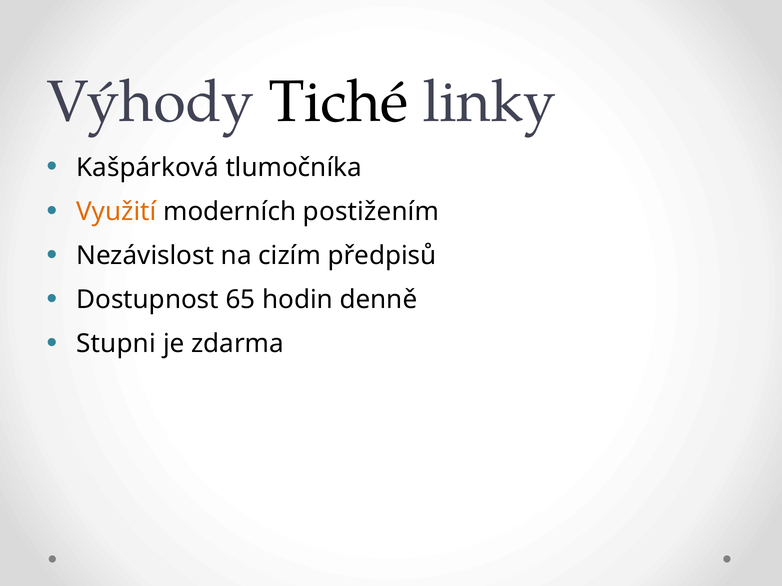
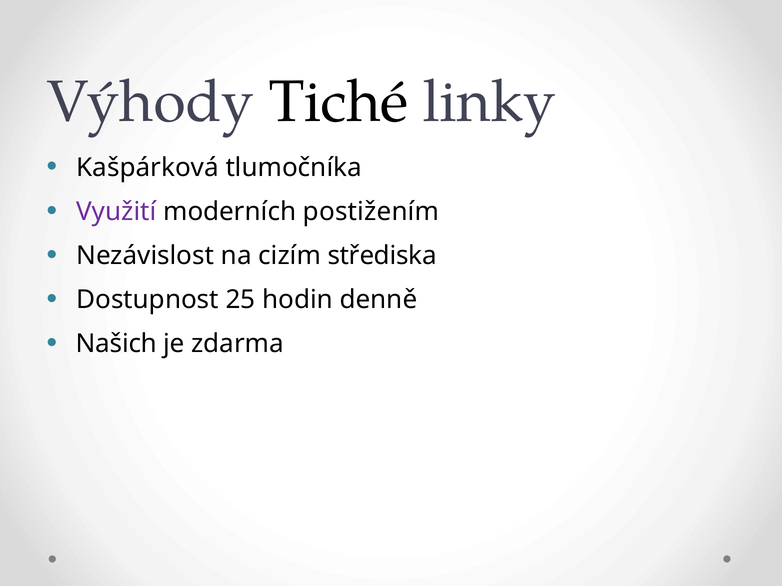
Využití colour: orange -> purple (116, 212)
předpisů: předpisů -> střediska (382, 256)
65: 65 -> 25 (241, 300)
Stupni: Stupni -> Našich (116, 344)
